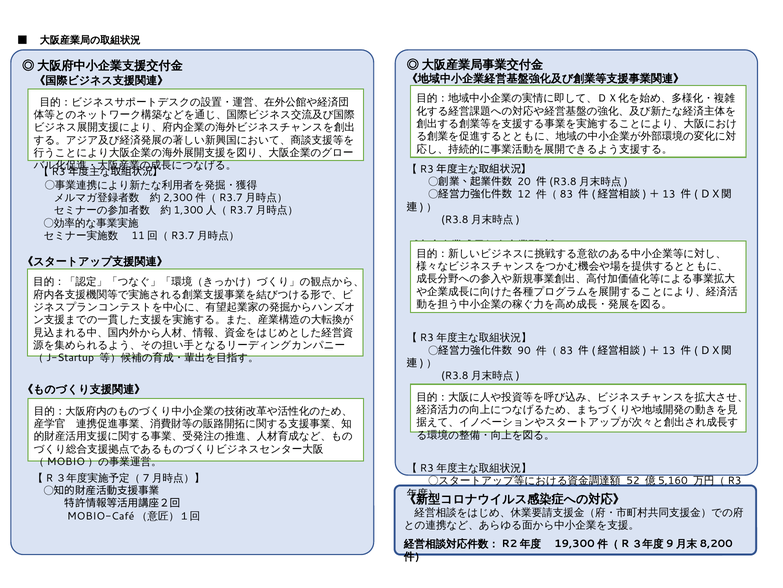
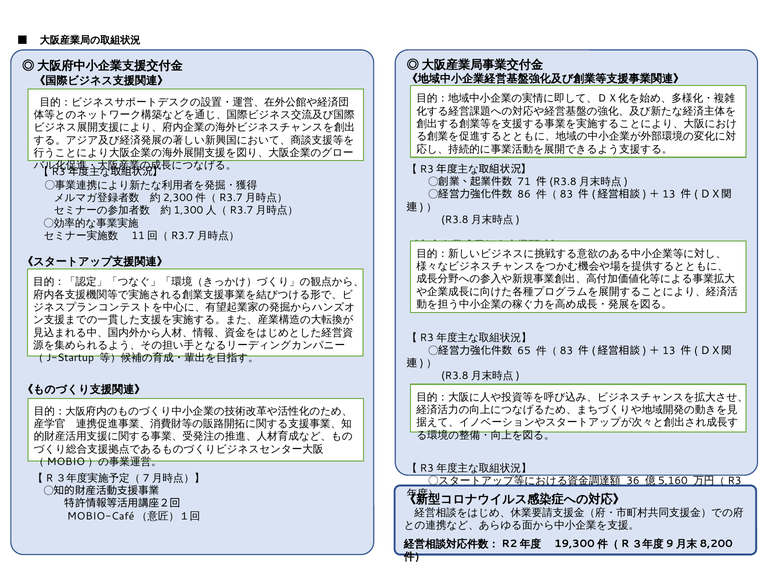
20: 20 -> 71 (524, 182)
12: 12 -> 86 (524, 194)
90: 90 -> 65 (524, 350)
52: 52 -> 36 (633, 480)
